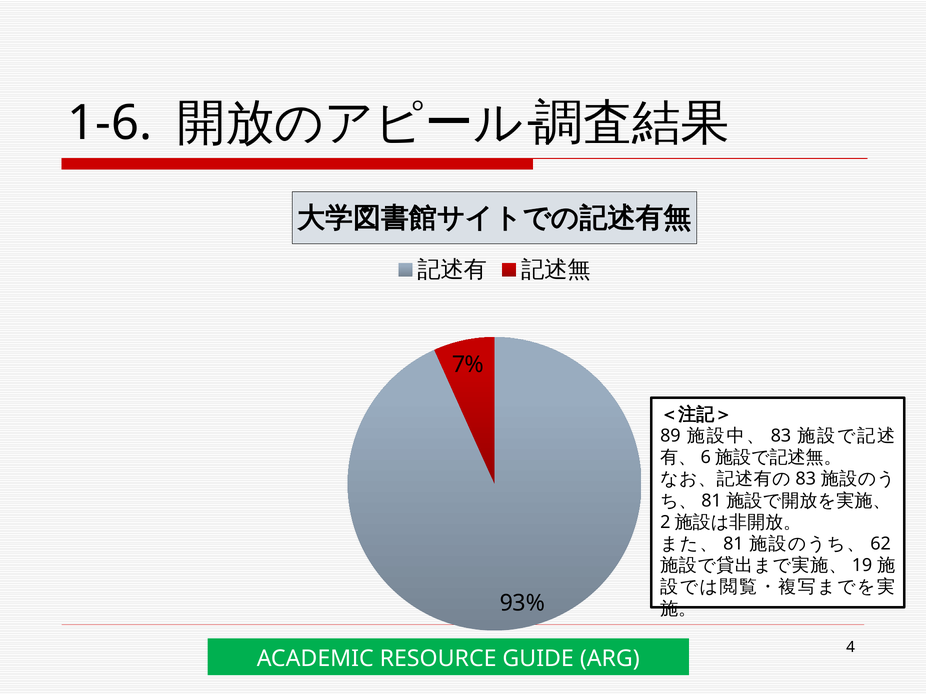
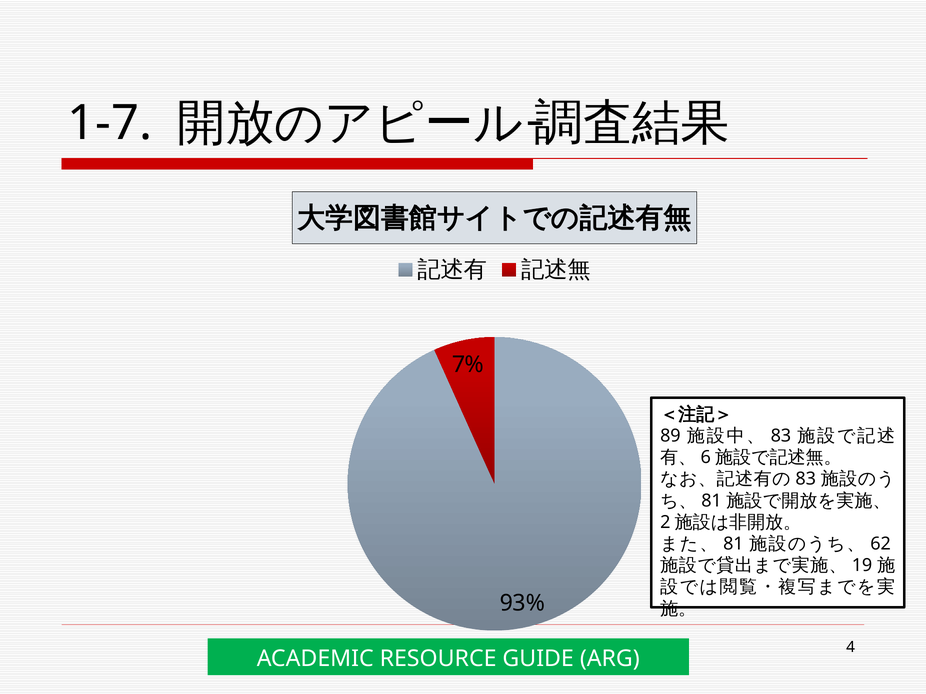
1-6: 1-6 -> 1-7 (110, 123)
